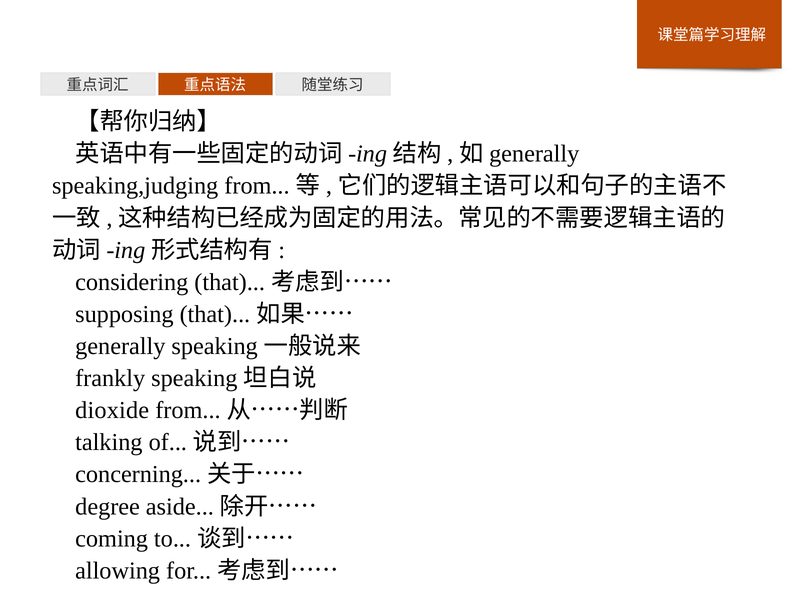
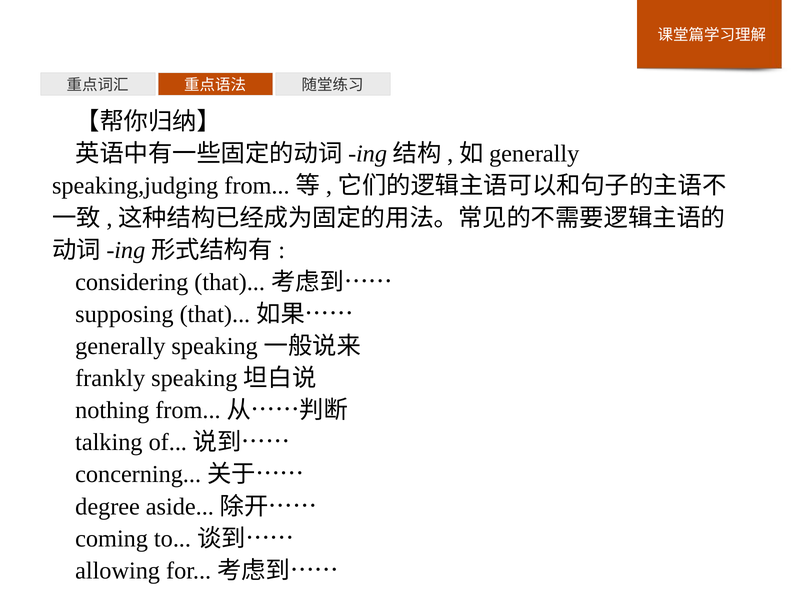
dioxide: dioxide -> nothing (112, 410)
